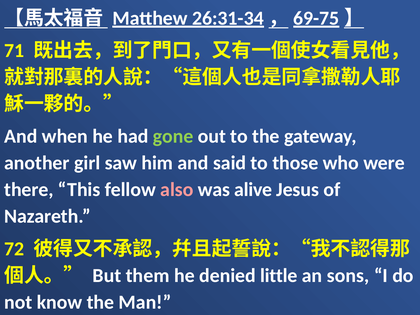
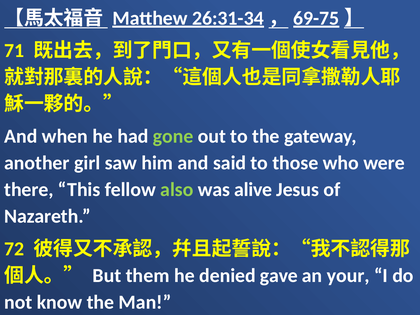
also colour: pink -> light green (177, 190)
little: little -> gave (279, 275)
sons: sons -> your (348, 275)
